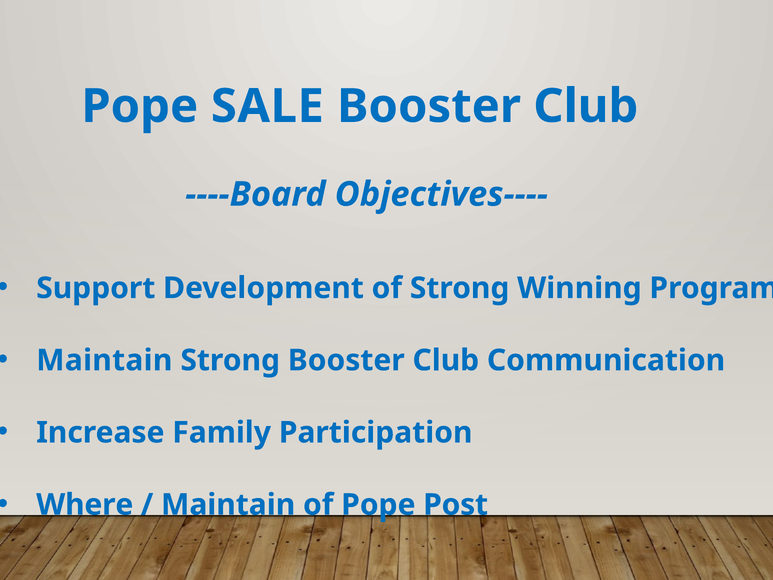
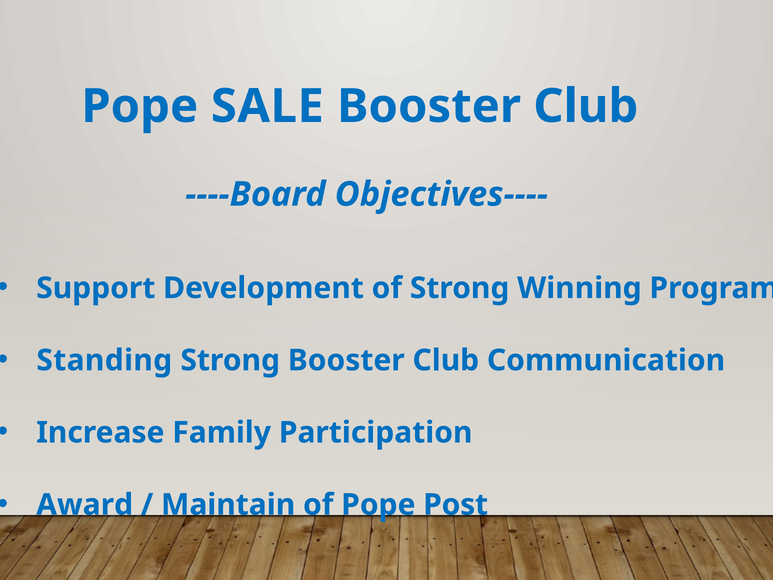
Maintain: Maintain -> Standing (104, 360)
Where: Where -> Award (85, 505)
